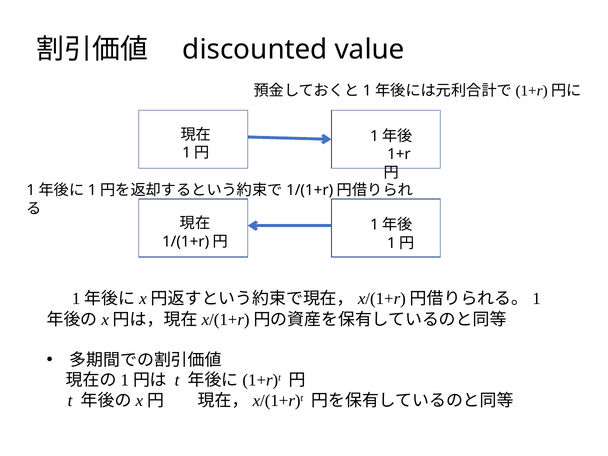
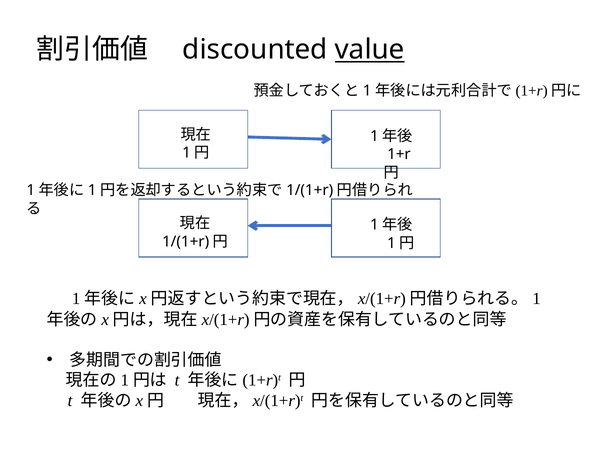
value underline: none -> present (370, 50)
